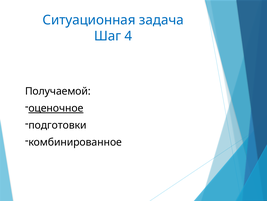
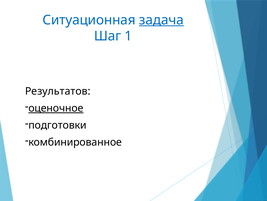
задача underline: none -> present (161, 20)
4: 4 -> 1 (128, 36)
Получаемой: Получаемой -> Результатов (58, 91)
